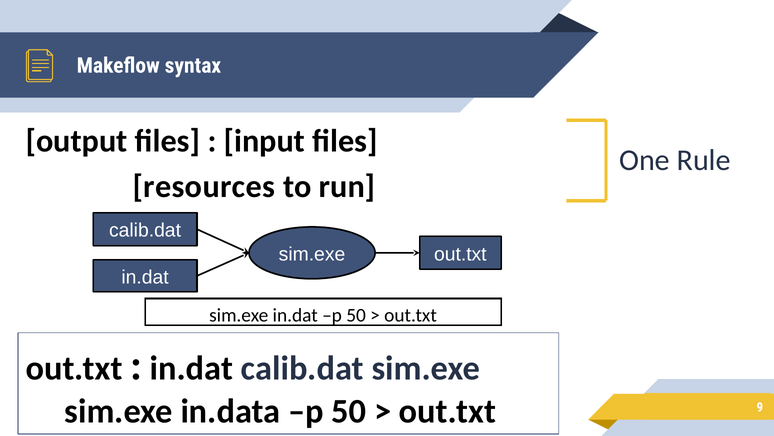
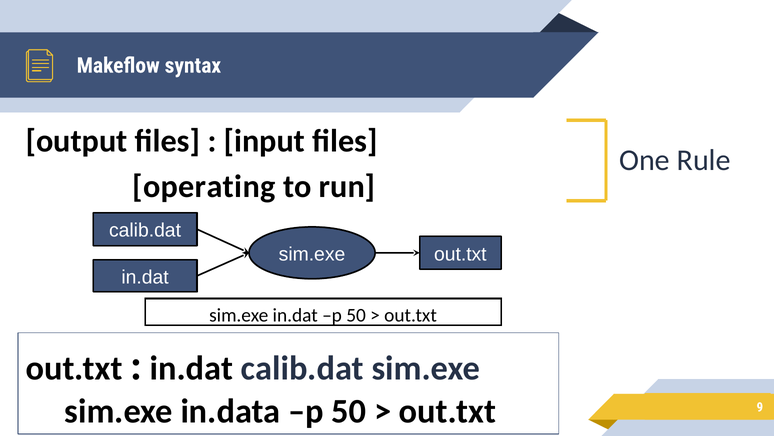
resources: resources -> operating (204, 187)
